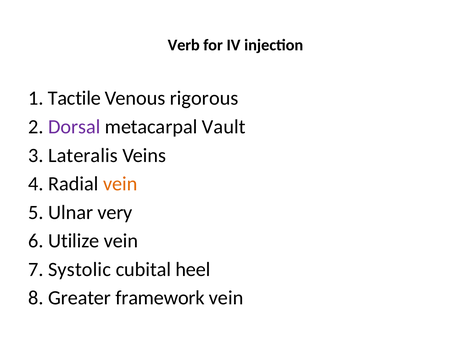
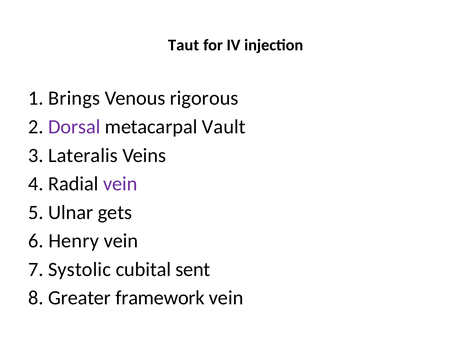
Verb: Verb -> Taut (184, 45)
Tactile: Tactile -> Brings (74, 98)
vein colour: orange -> purple (120, 184)
very: very -> gets (115, 213)
Utilize: Utilize -> Henry (74, 241)
heel: heel -> sent (193, 270)
